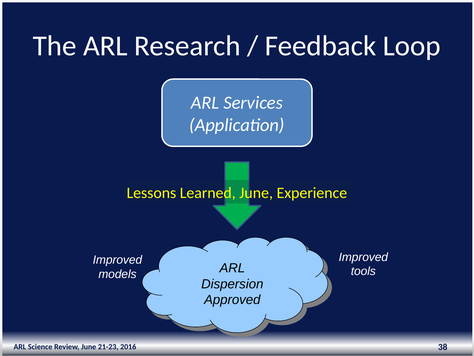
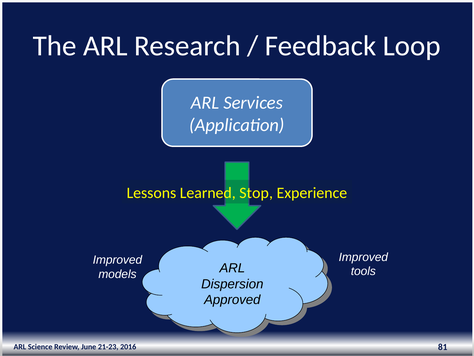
Learned June: June -> Stop (256, 193)
38: 38 -> 81 (443, 347)
